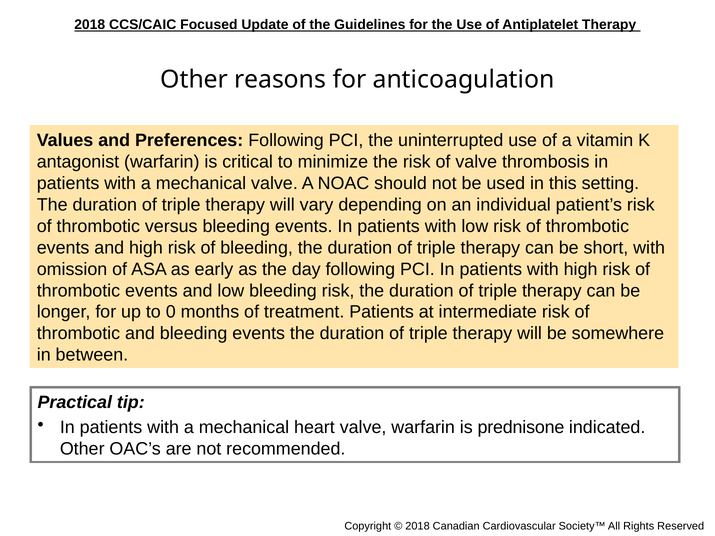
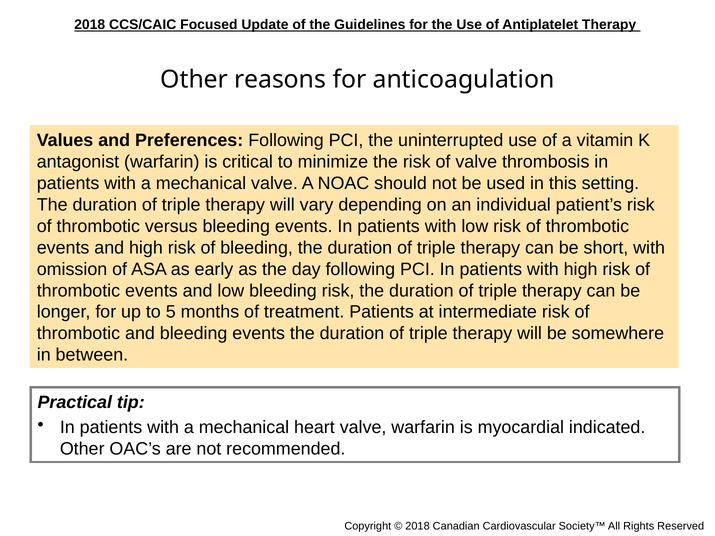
0: 0 -> 5 (171, 312)
prednisone: prednisone -> myocardial (521, 428)
